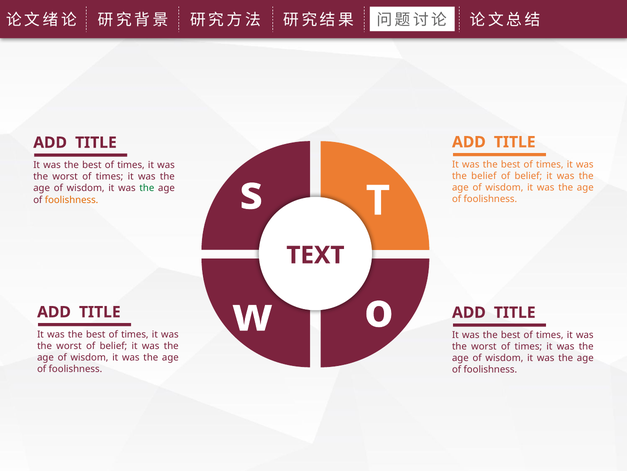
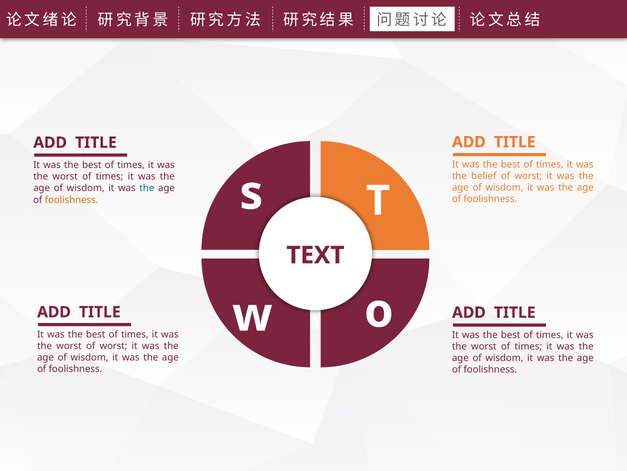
belief: belief -> worst (528, 176)
the colour: green -> blue (147, 188)
worst of belief: belief -> worst (113, 346)
